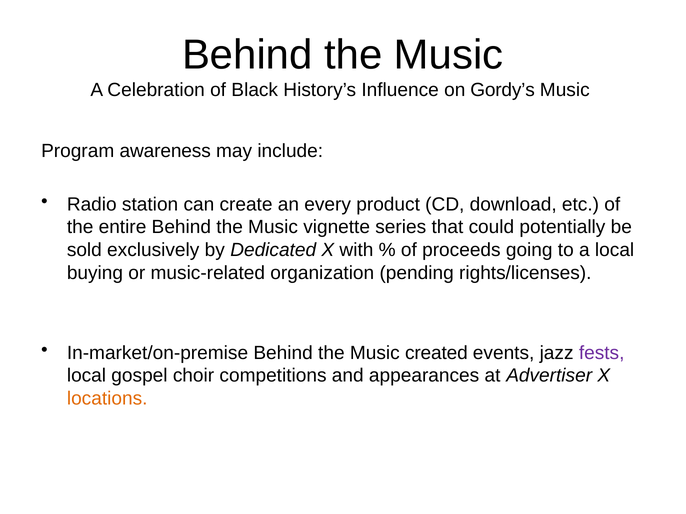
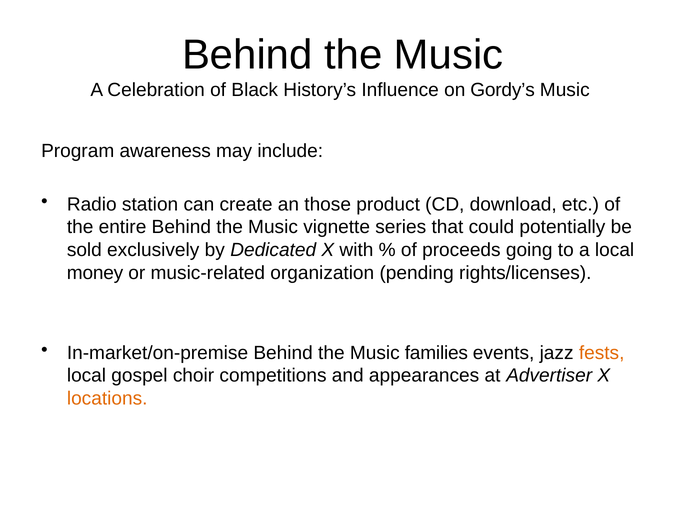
every: every -> those (328, 205)
buying: buying -> money (95, 273)
created: created -> families (436, 353)
fests colour: purple -> orange (602, 353)
